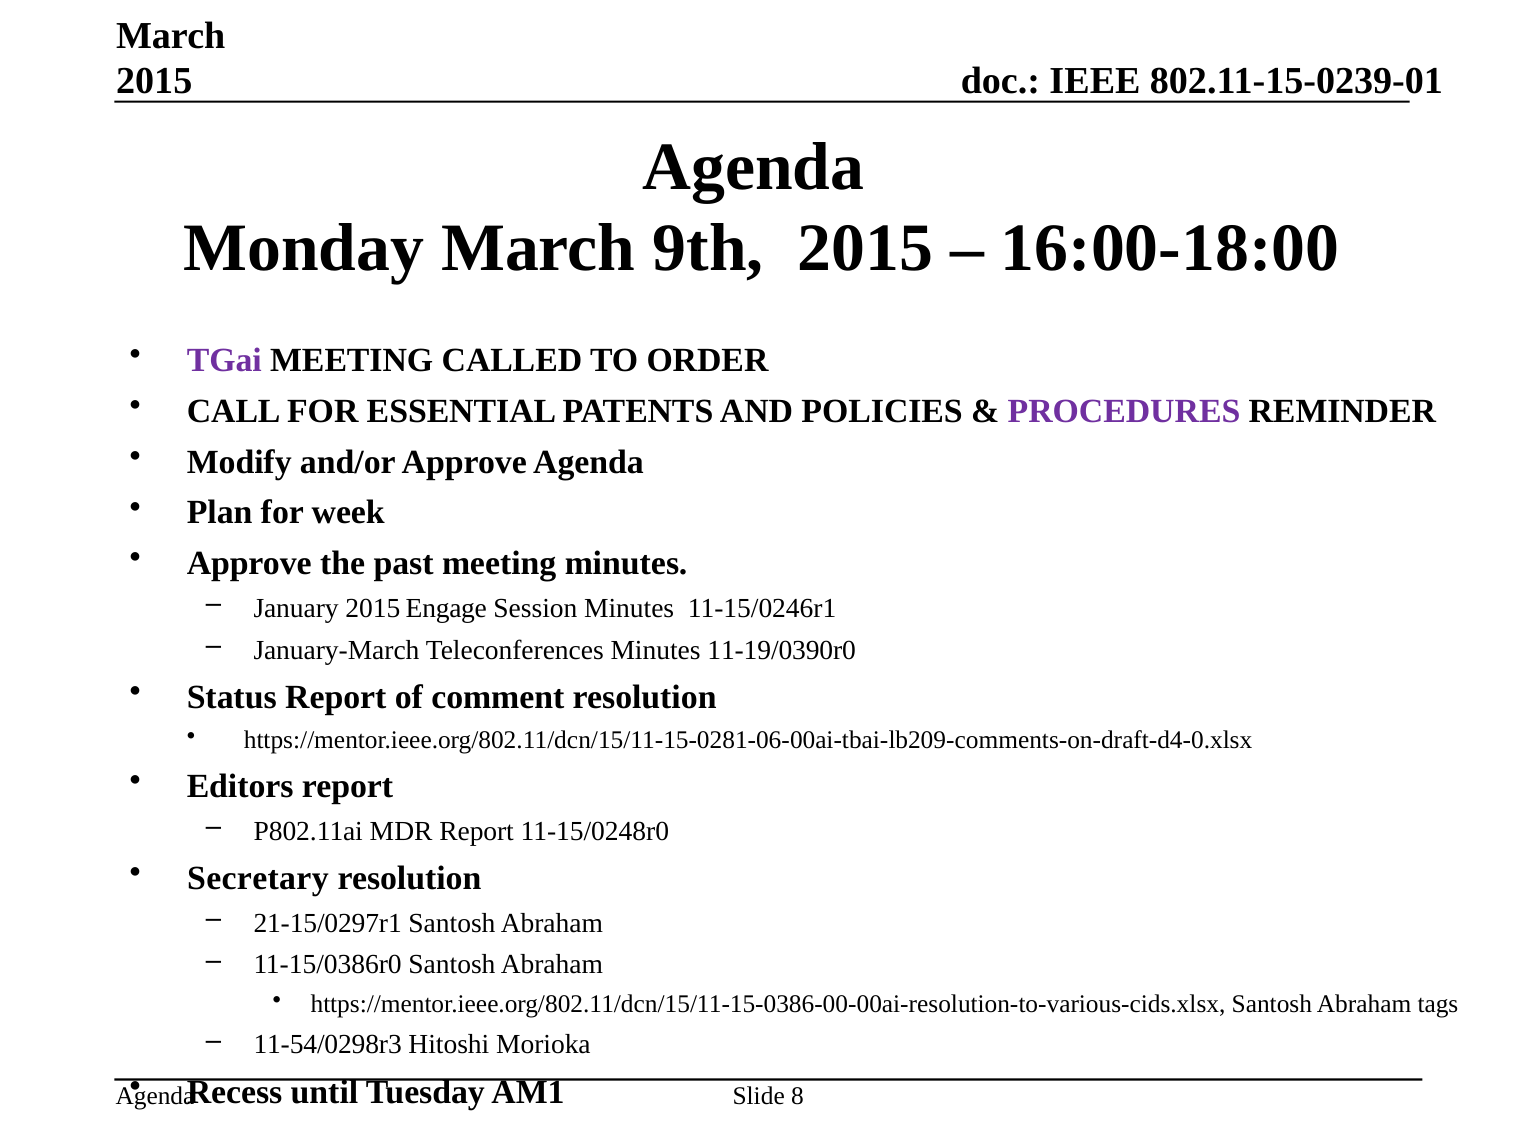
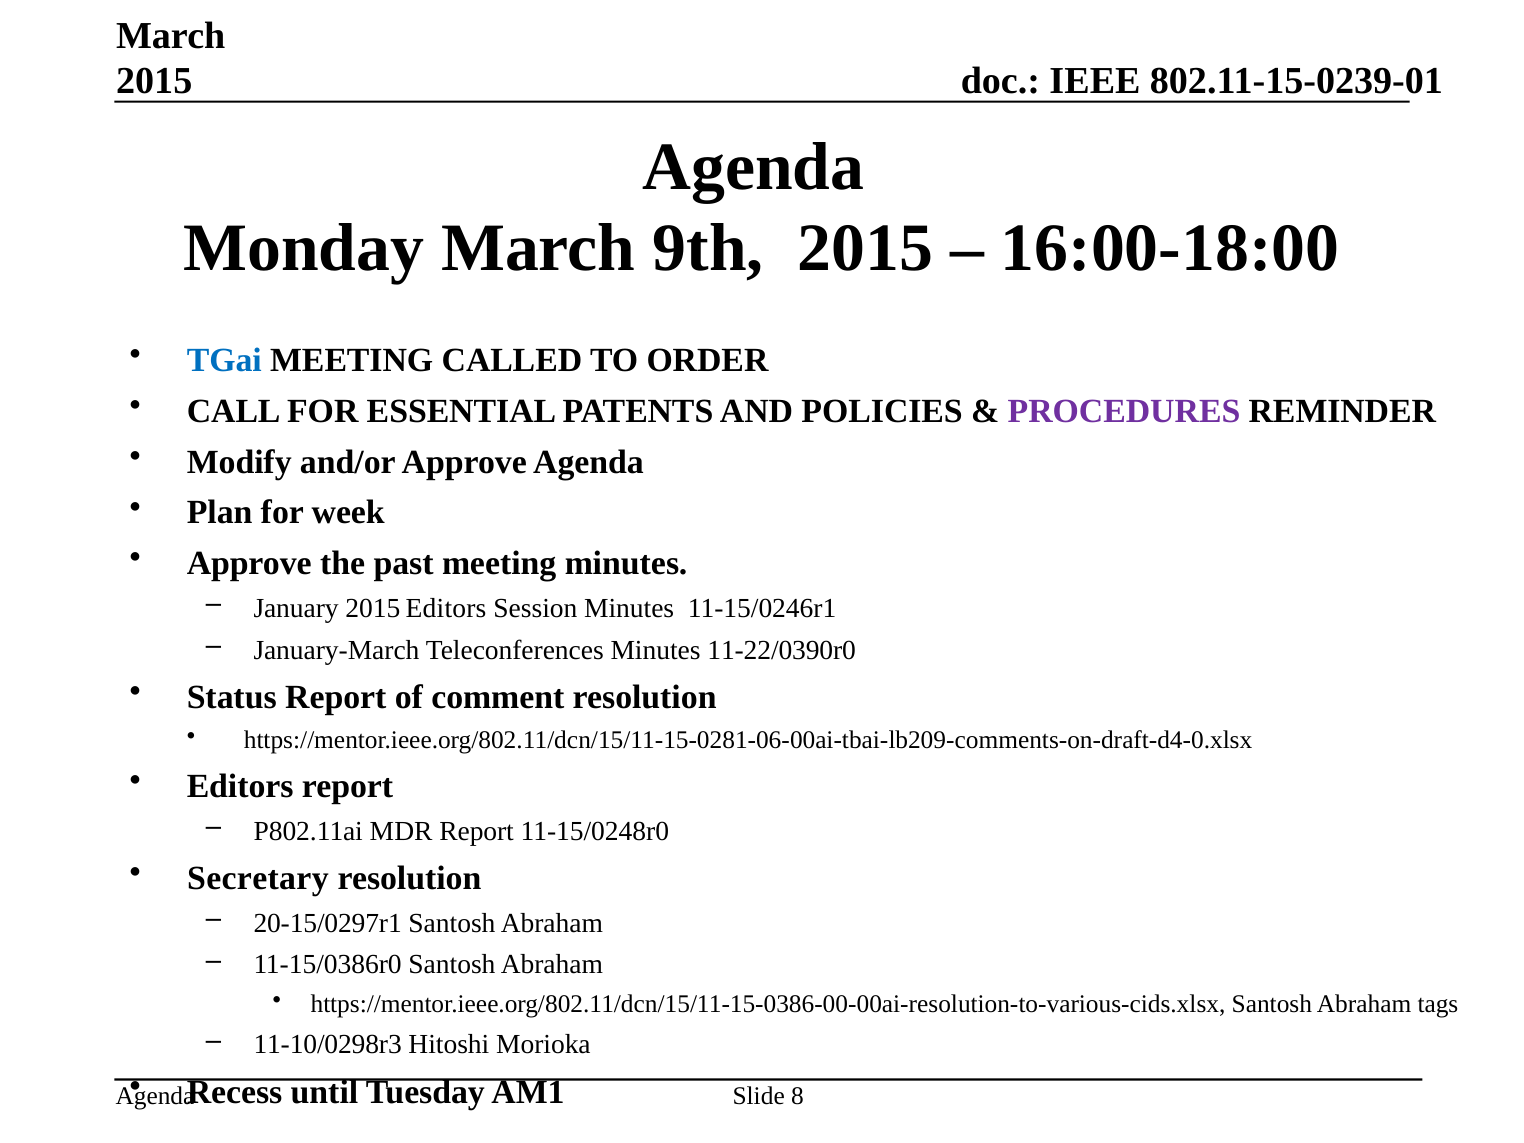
TGai colour: purple -> blue (224, 361)
2015 Engage: Engage -> Editors (446, 608)
11-19/0390r0: 11-19/0390r0 -> 11-22/0390r0 (782, 650)
21-15/0297r1: 21-15/0297r1 -> 20-15/0297r1 (328, 923)
11-54/0298r3: 11-54/0298r3 -> 11-10/0298r3 (328, 1045)
